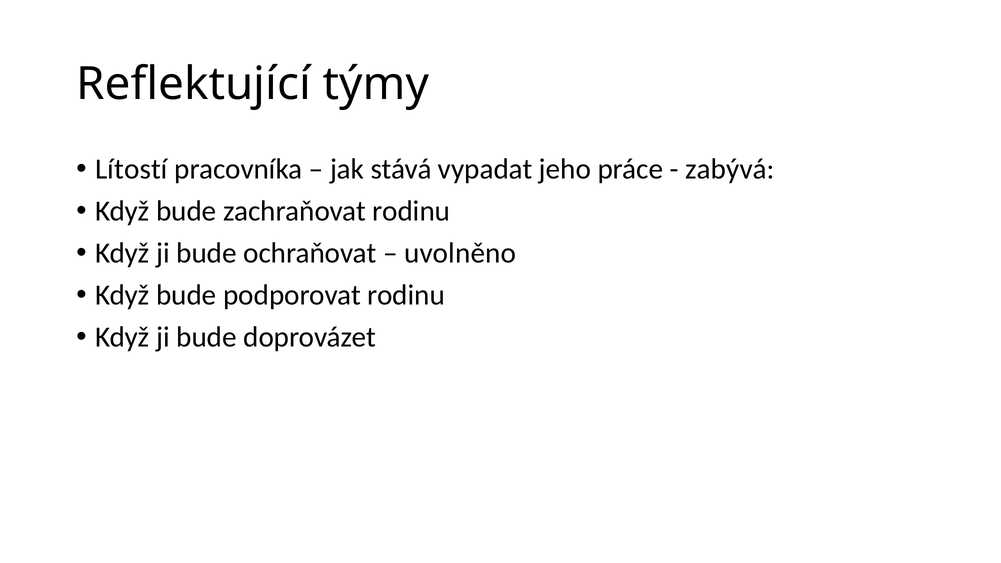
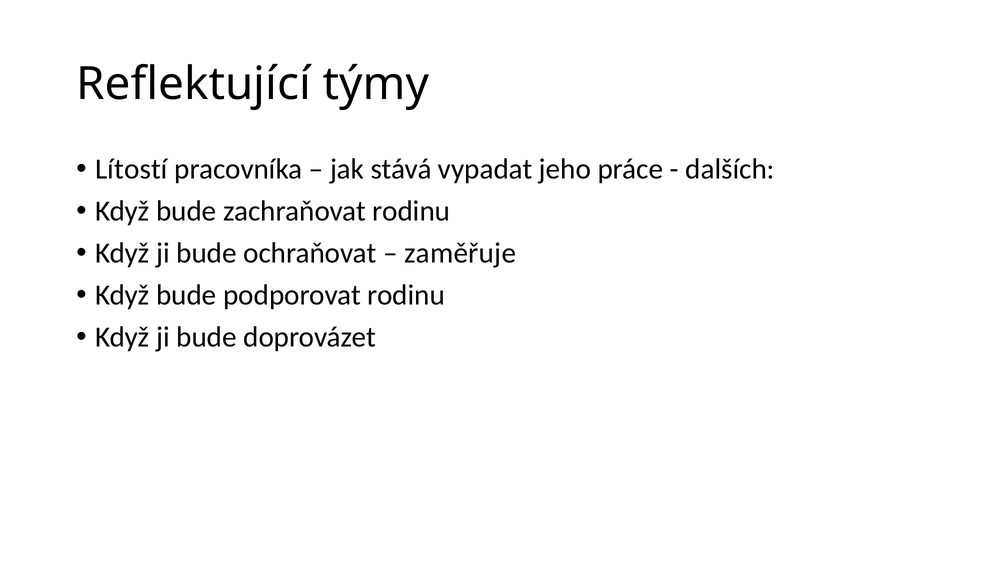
zabývá: zabývá -> dalších (730, 169)
uvolněno: uvolněno -> zaměřuje (460, 253)
